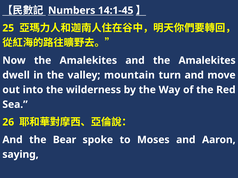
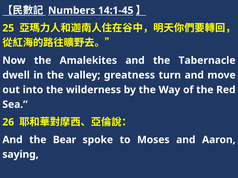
and the Amalekites: Amalekites -> Tabernacle (207, 61)
mountain: mountain -> greatness (129, 75)
